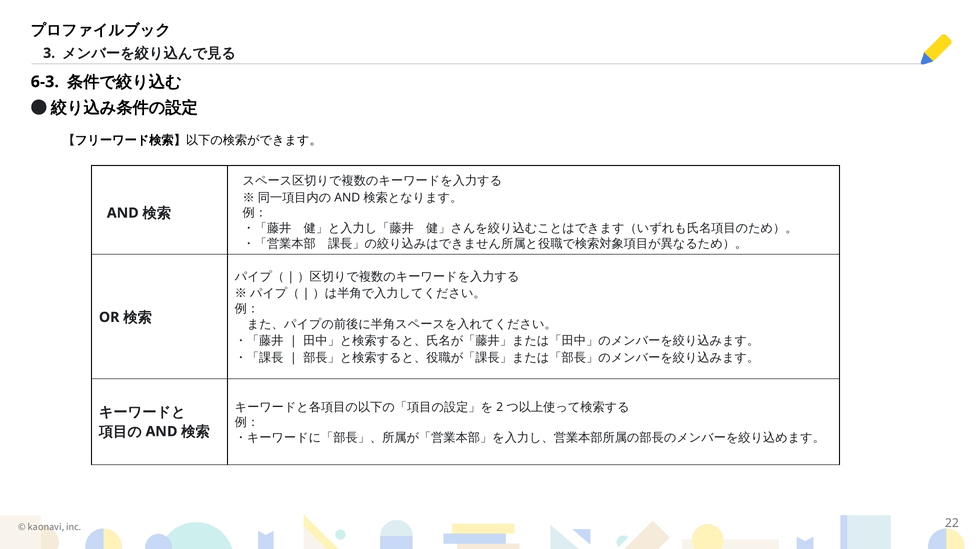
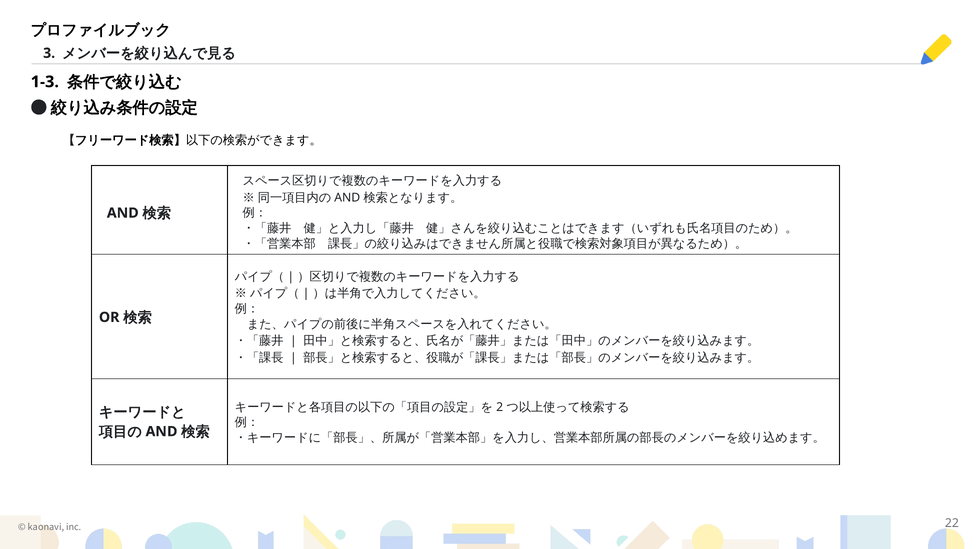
6-3: 6-3 -> 1-3 (45, 82)
